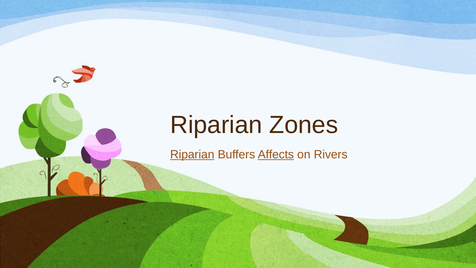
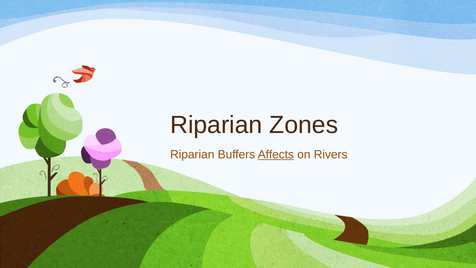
Riparian underline: present -> none (192, 154)
